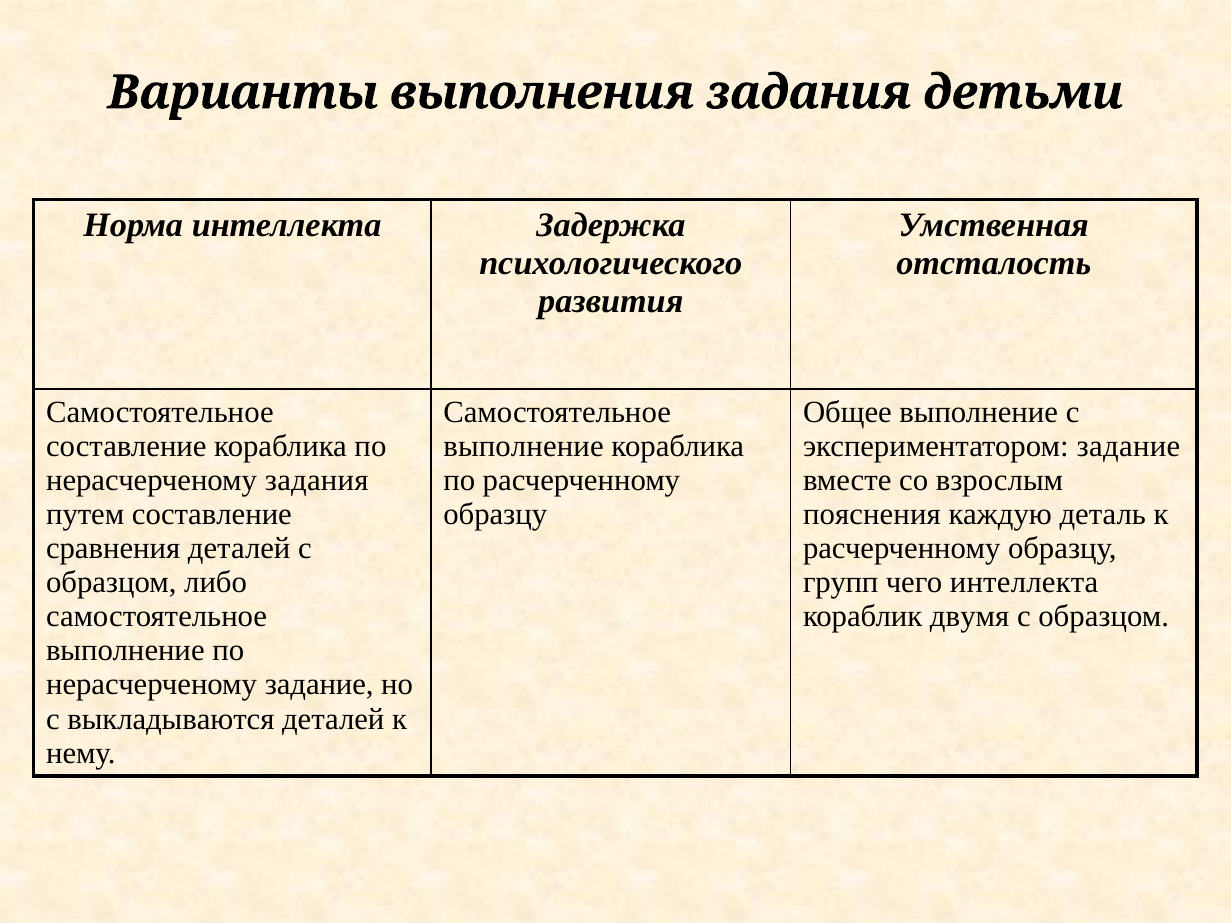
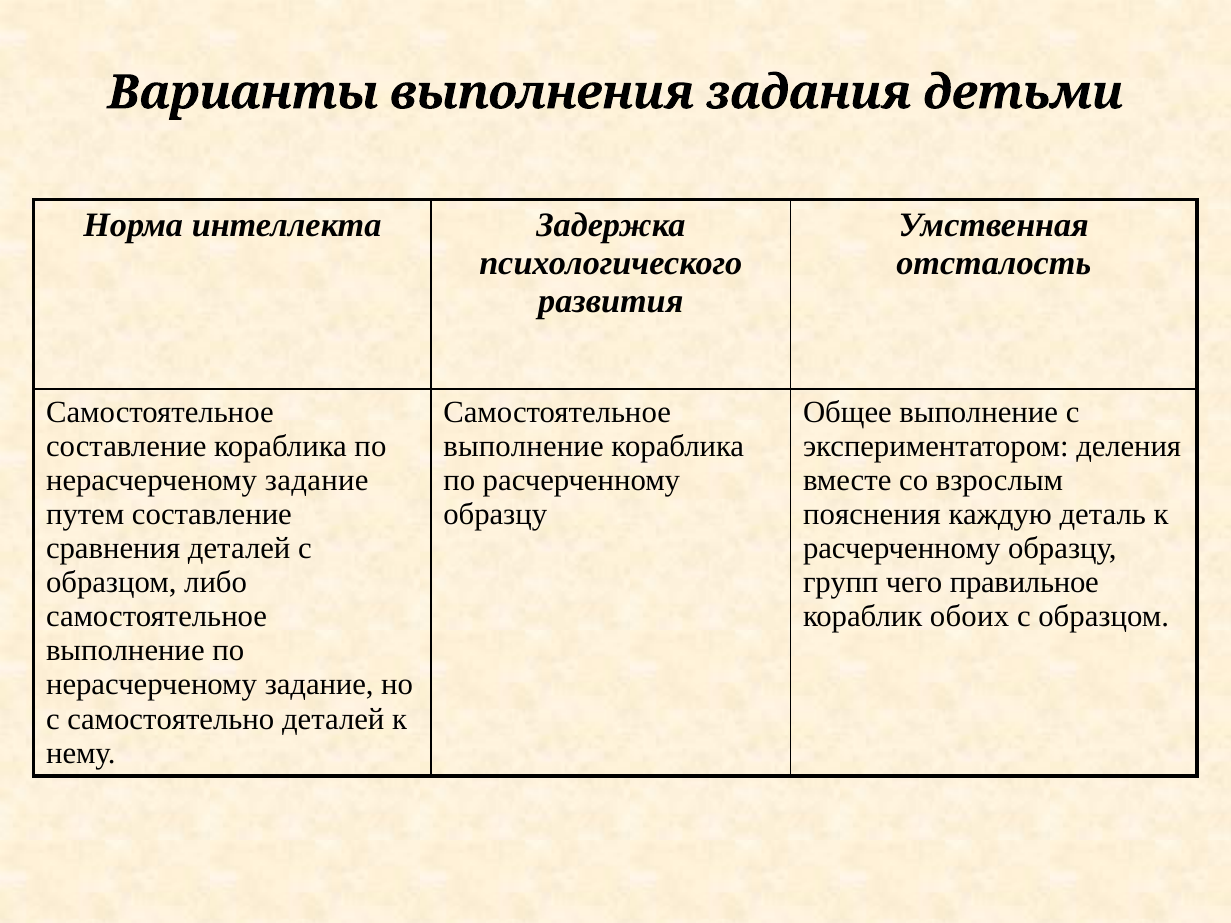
экспериментатором задание: задание -> деления (1129, 447)
задания: задания -> задание (317, 481)
чего интеллекта: интеллекта -> правильное (1024, 583)
двумя: двумя -> обоих (970, 617)
выкладываются: выкладываются -> самостоятельно (171, 719)
